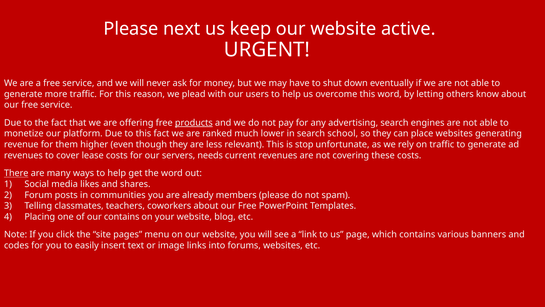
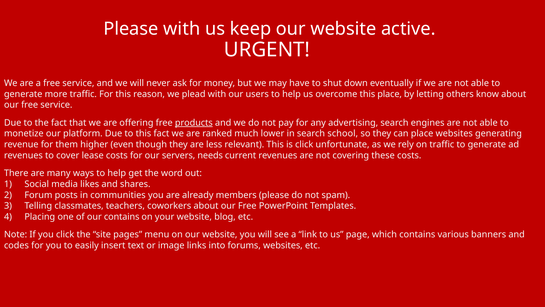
Please next: next -> with (182, 29)
this word: word -> place (390, 94)
is stop: stop -> click (304, 144)
There underline: present -> none (16, 173)
